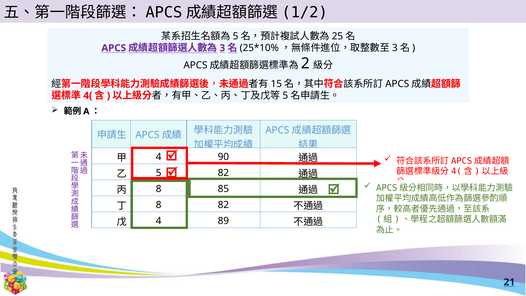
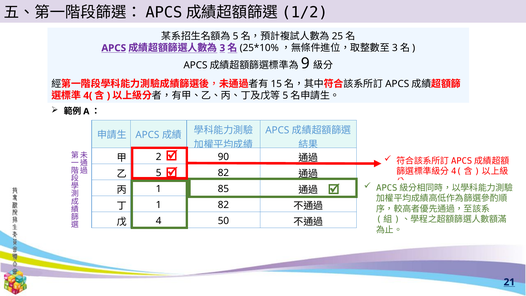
2: 2 -> 9 (305, 64)
4: 4 -> 2 (159, 157)
8: 8 -> 1 (159, 189)
8: 8 -> 1 (159, 205)
89: 89 -> 50 (223, 221)
